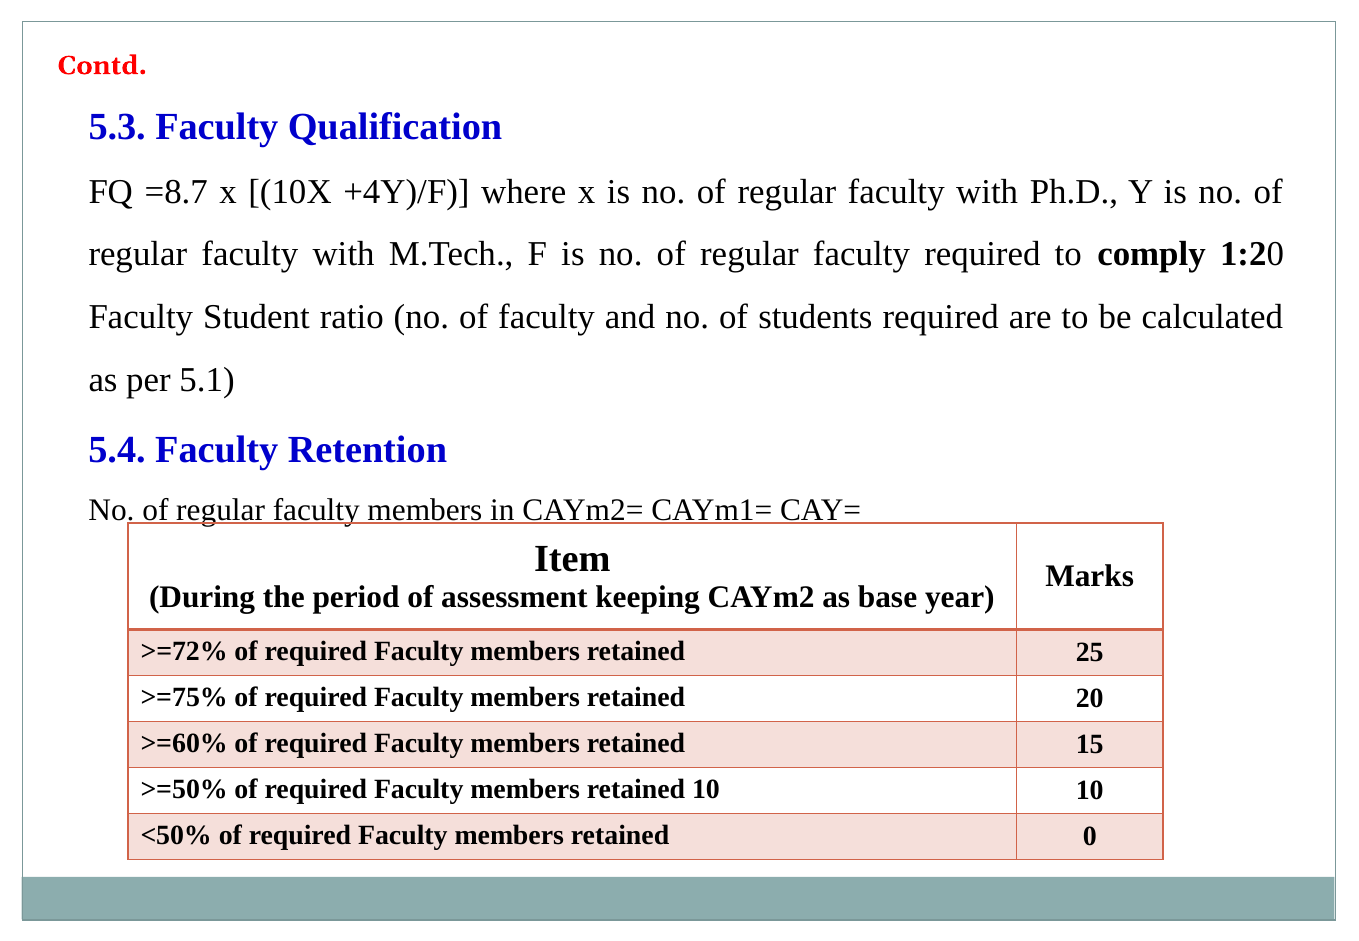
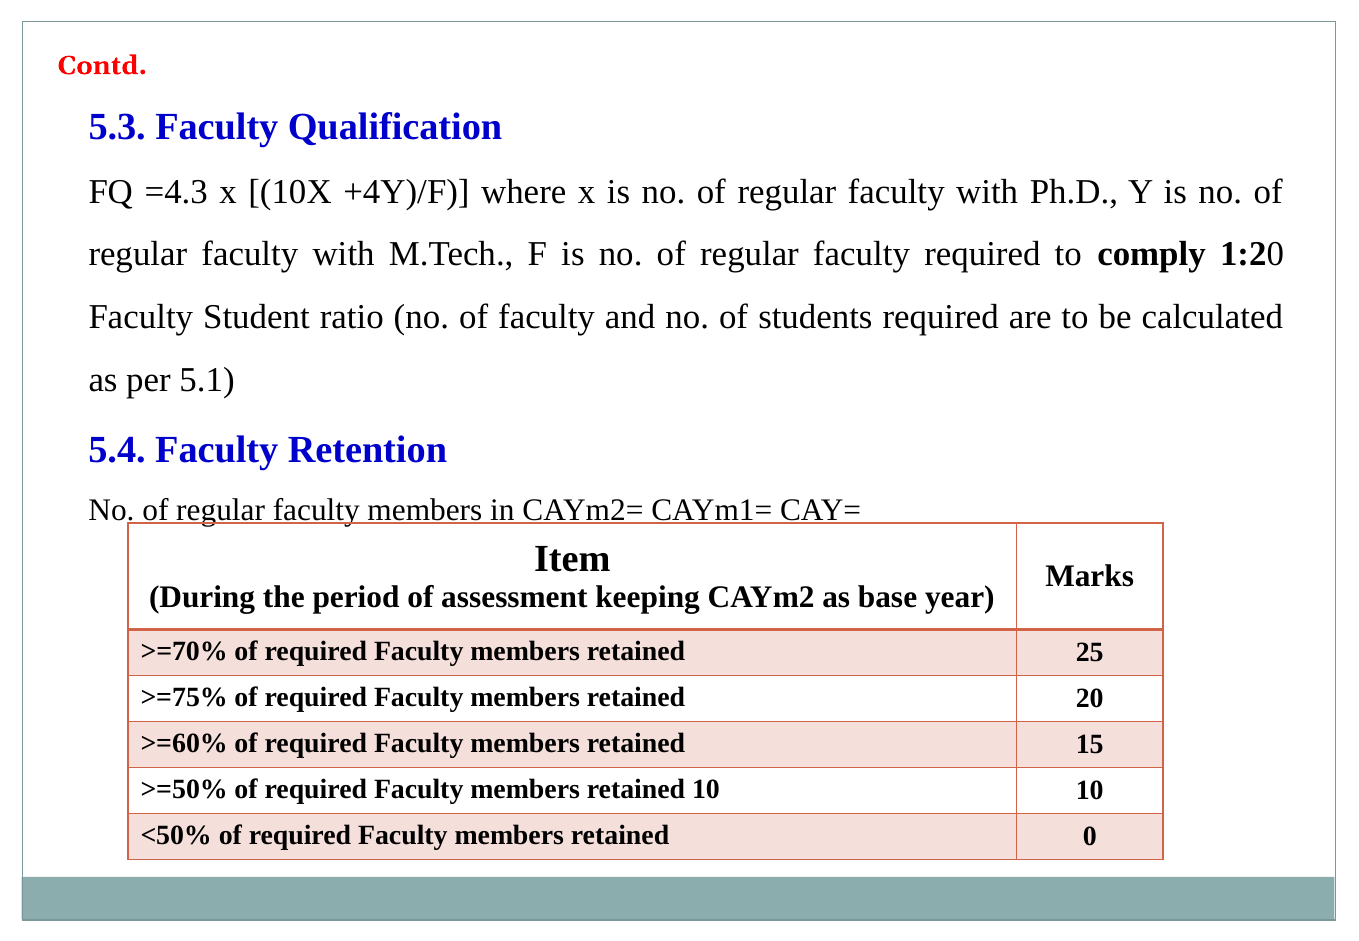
=8.7: =8.7 -> =4.3 (176, 192)
>=72%: >=72% -> >=70% (184, 651)
